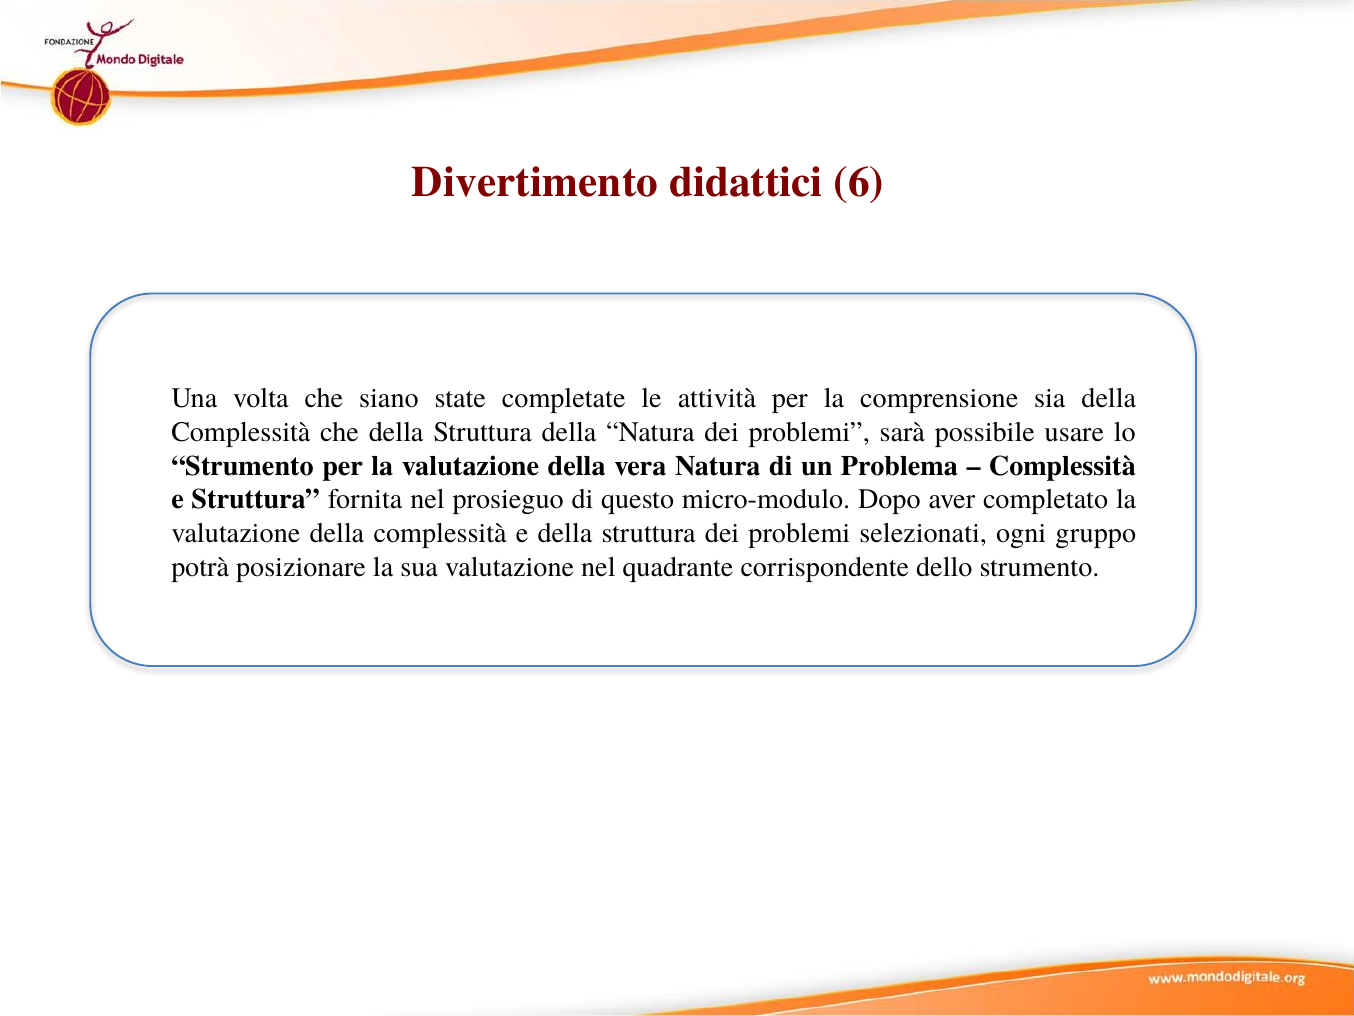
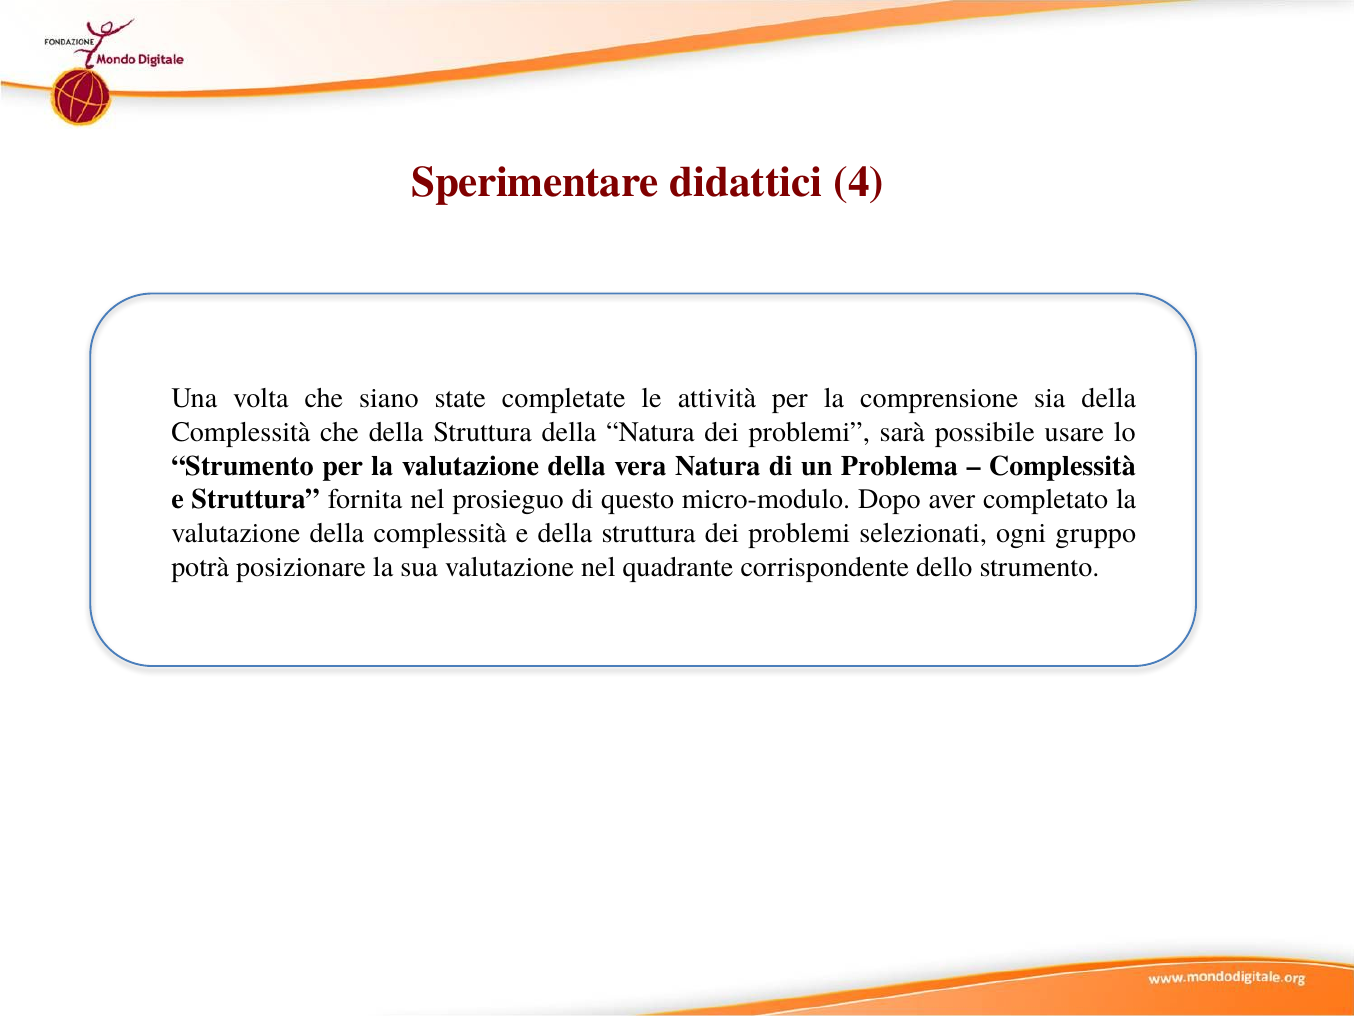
Divertimento: Divertimento -> Sperimentare (535, 183)
6: 6 -> 4 (859, 183)
